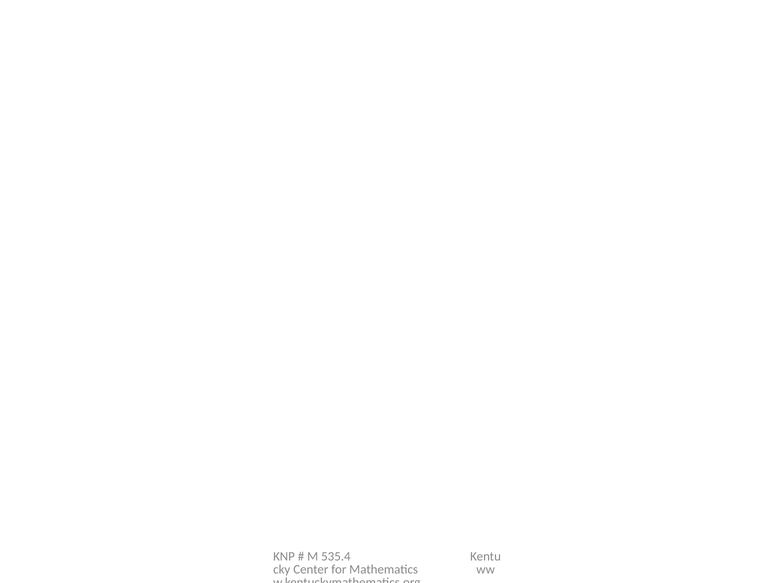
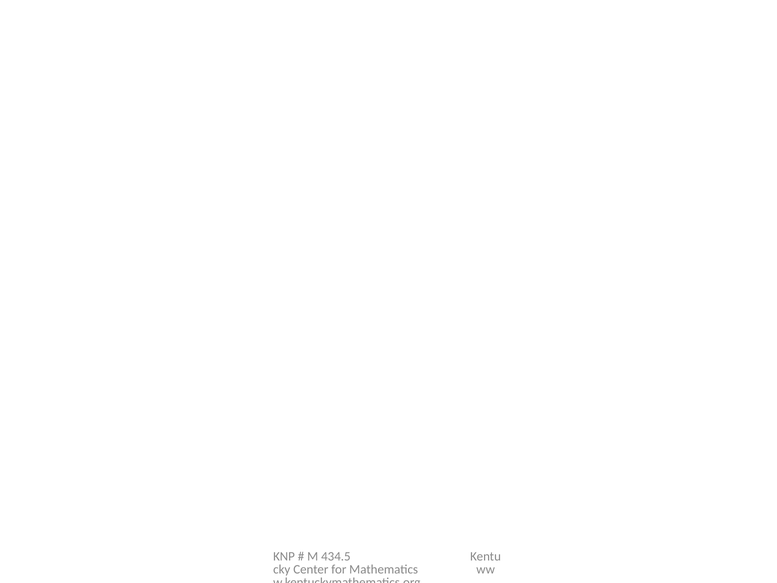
535.4: 535.4 -> 434.5 (336, 556)
